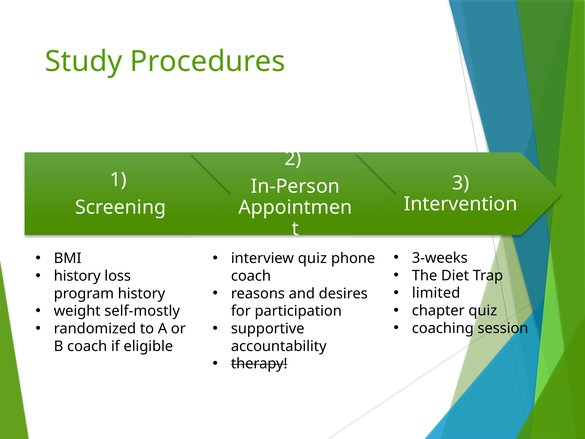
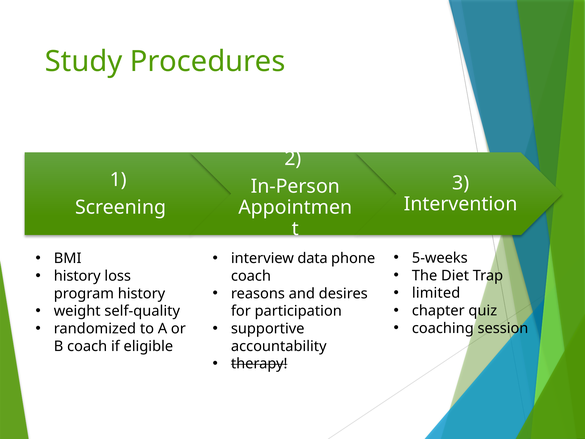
3-weeks: 3-weeks -> 5-weeks (440, 258)
interview quiz: quiz -> data (313, 258)
self-mostly: self-mostly -> self-quality (142, 311)
